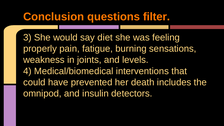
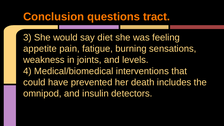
filter: filter -> tract (157, 17)
properly: properly -> appetite (40, 49)
